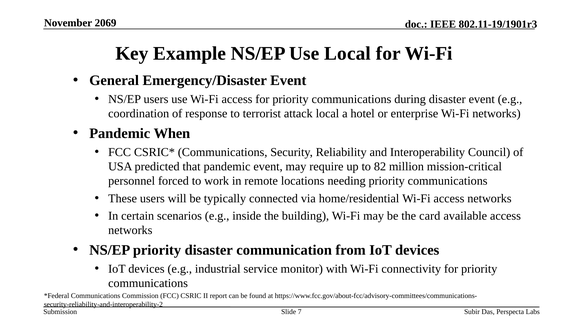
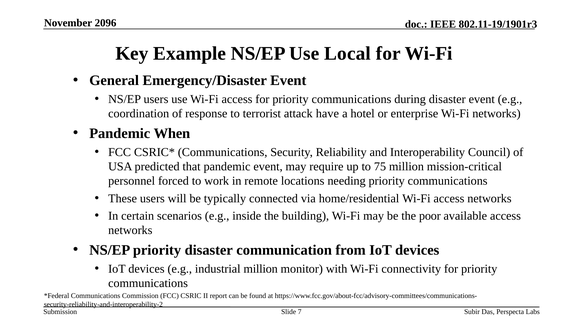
2069: 2069 -> 2096 (106, 23)
attack local: local -> have (327, 114)
82: 82 -> 75 (380, 167)
card: card -> poor (430, 216)
industrial service: service -> million (261, 269)
